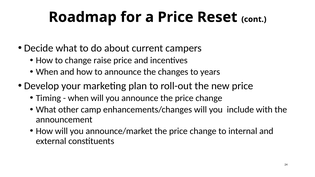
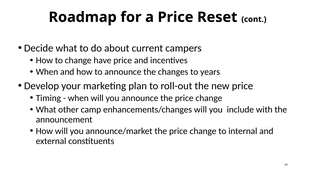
raise: raise -> have (103, 60)
